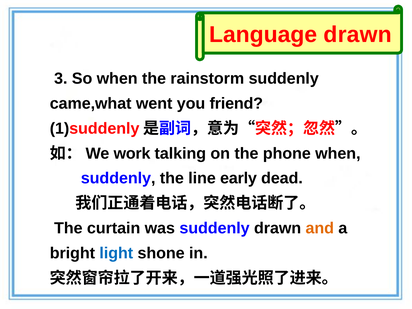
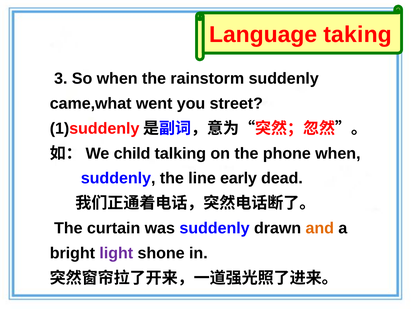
Language drawn: drawn -> taking (358, 35)
friend: friend -> street (236, 103)
work: work -> child (132, 153)
light colour: blue -> purple (116, 253)
